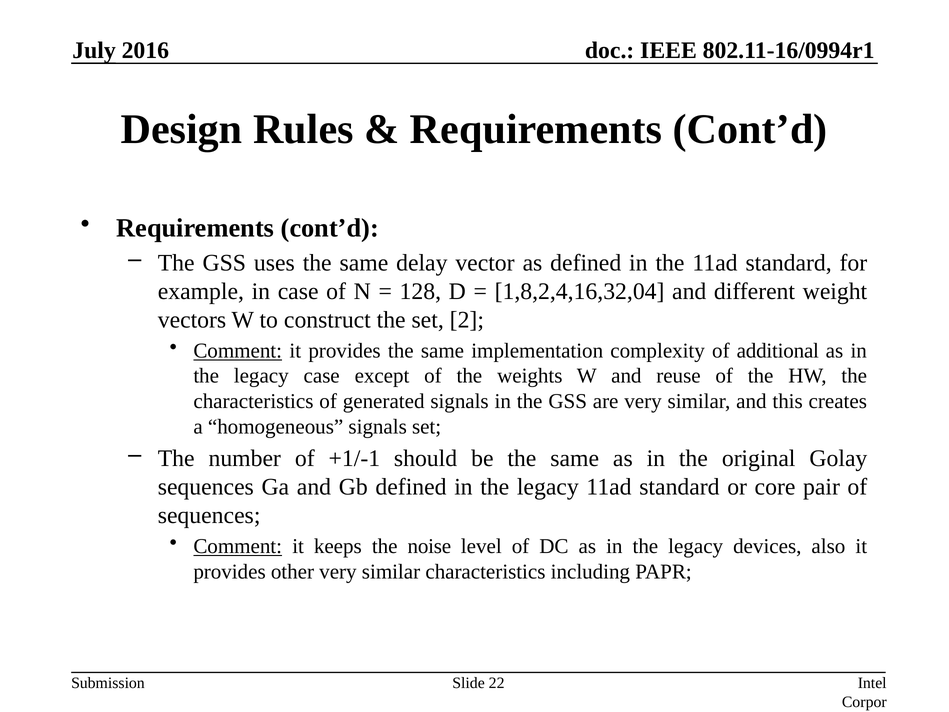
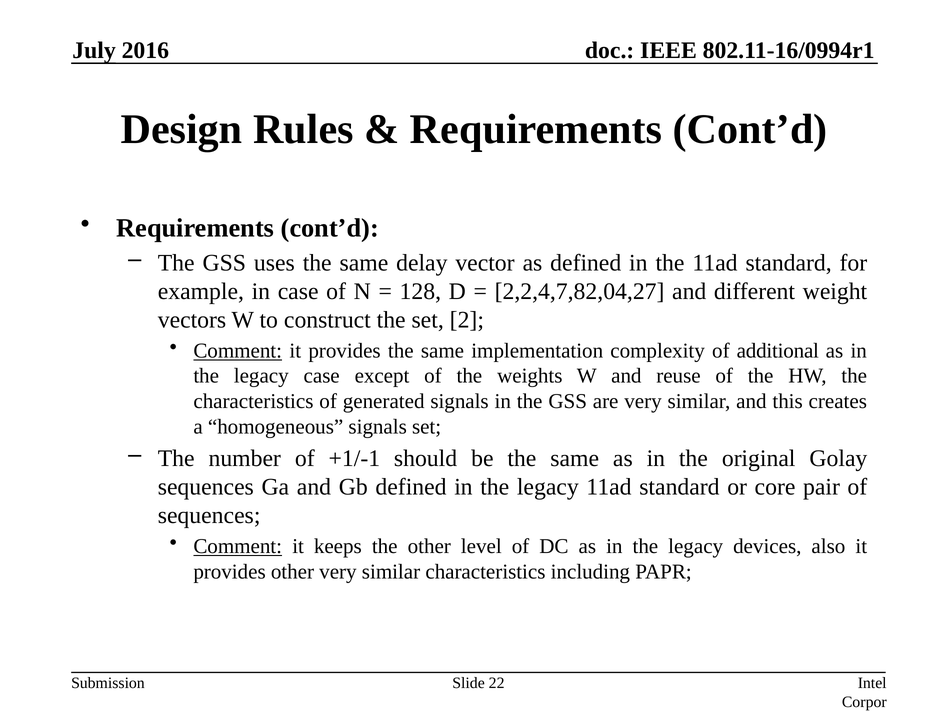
1,8,2,4,16,32,04: 1,8,2,4,16,32,04 -> 2,2,4,7,82,04,27 (580, 291)
the noise: noise -> other (429, 546)
